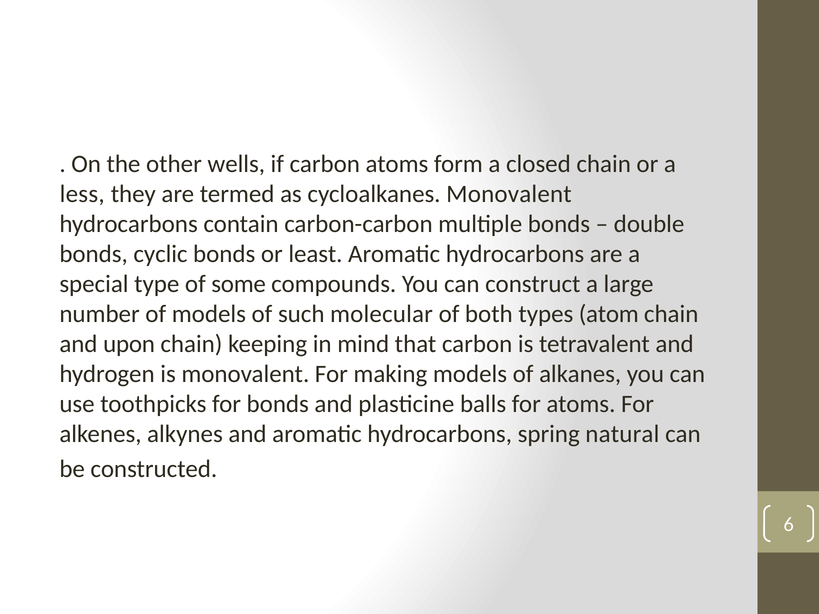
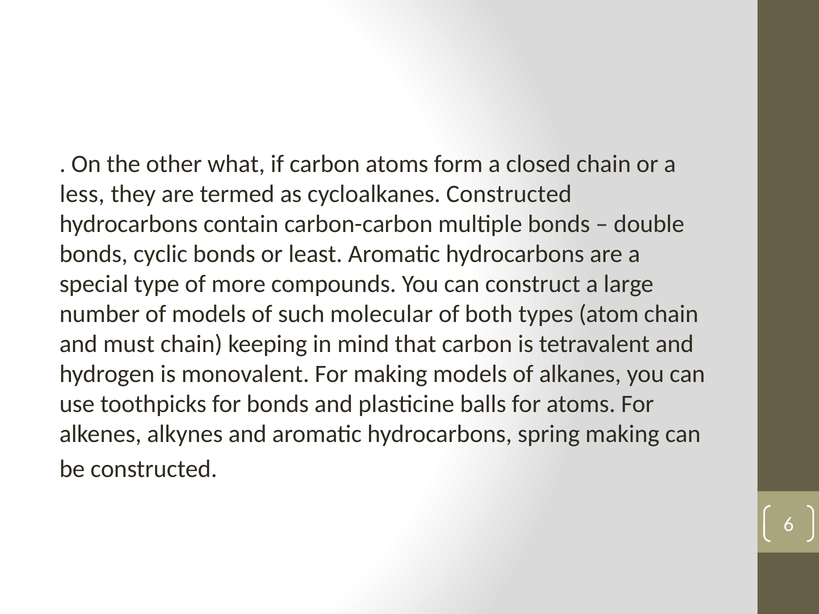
wells: wells -> what (236, 164)
cycloalkanes Monovalent: Monovalent -> Constructed (509, 194)
some: some -> more (238, 284)
upon: upon -> must (129, 344)
spring natural: natural -> making (622, 434)
